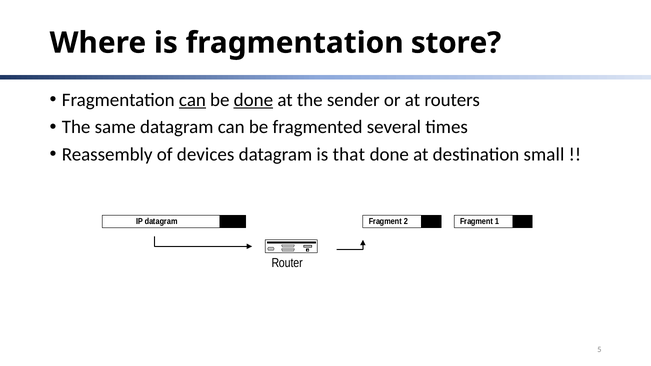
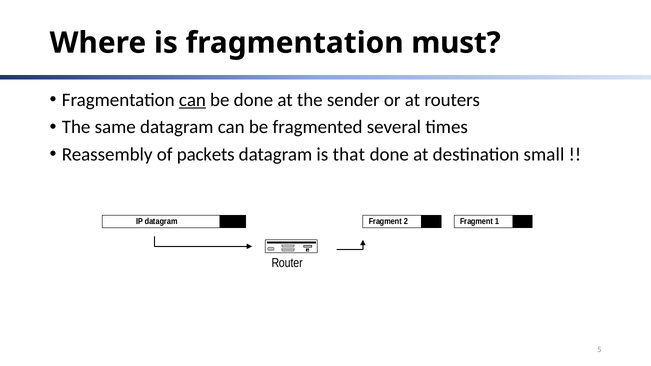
store: store -> must (456, 43)
done underline: present -> none (253, 100)
devices: devices -> packets (206, 154)
